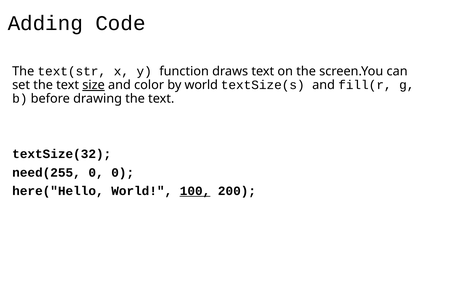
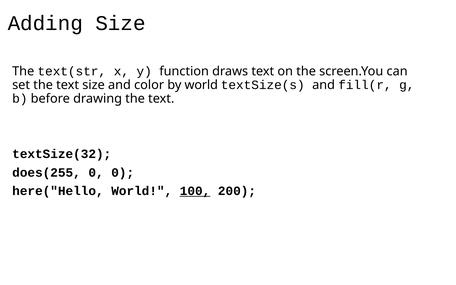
Adding Code: Code -> Size (121, 23)
size underline: present -> none (94, 85)
need(255: need(255 -> does(255 (46, 173)
